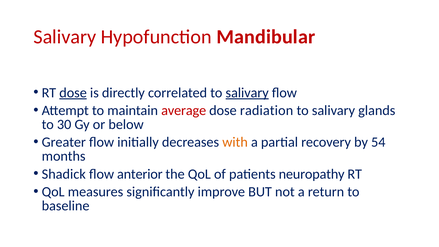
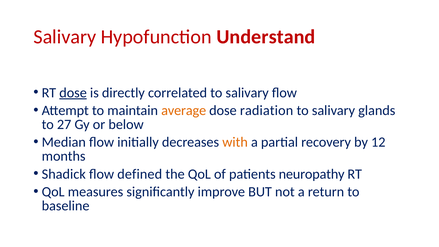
Mandibular: Mandibular -> Understand (266, 37)
salivary underline: present -> none (247, 93)
average colour: red -> orange (184, 111)
30: 30 -> 27 (64, 124)
Greater: Greater -> Median (64, 142)
54: 54 -> 12 (378, 142)
anterior: anterior -> defined (140, 174)
